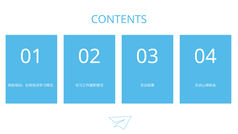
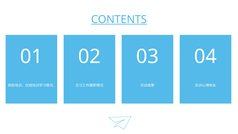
CONTENTS underline: none -> present (119, 19)
